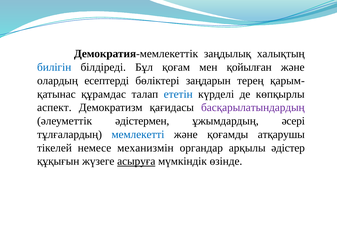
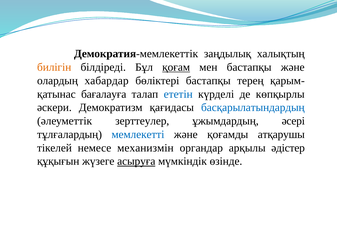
билігін colour: blue -> orange (54, 67)
қоғам underline: none -> present (176, 67)
мен қойылған: қойылған -> бастапқы (249, 67)
есептерді: есептерді -> хабардар (107, 81)
бөліктері заңдарын: заңдарын -> бастапқы (208, 81)
құрамдас: құрамдас -> бағалауға (104, 94)
аспект: аспект -> әскери (54, 108)
басқарылатындардың colour: purple -> blue (253, 108)
әдістермен: әдістермен -> зерттеулер (142, 121)
